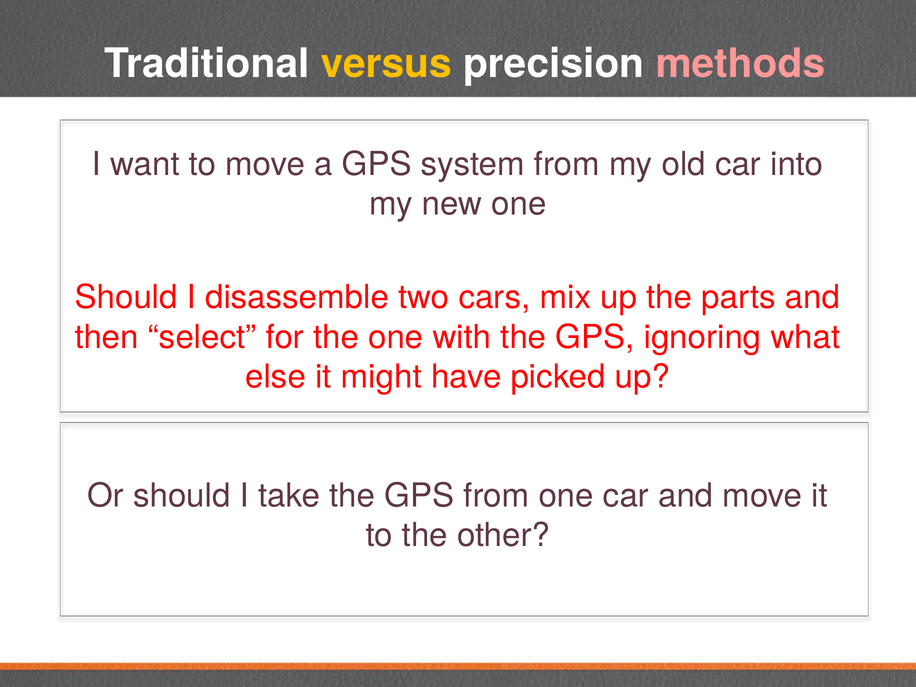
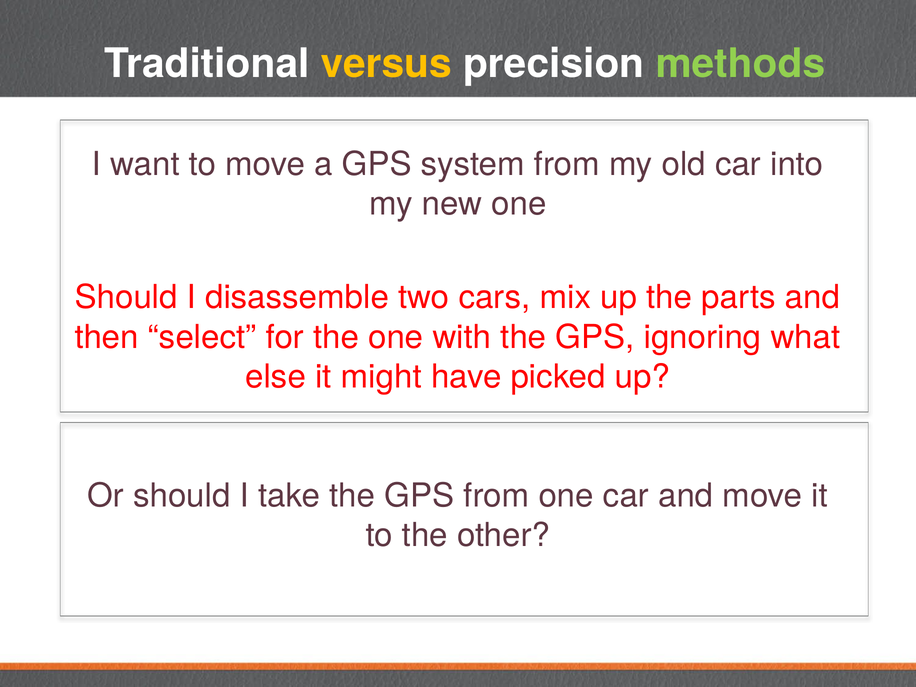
methods colour: pink -> light green (740, 64)
